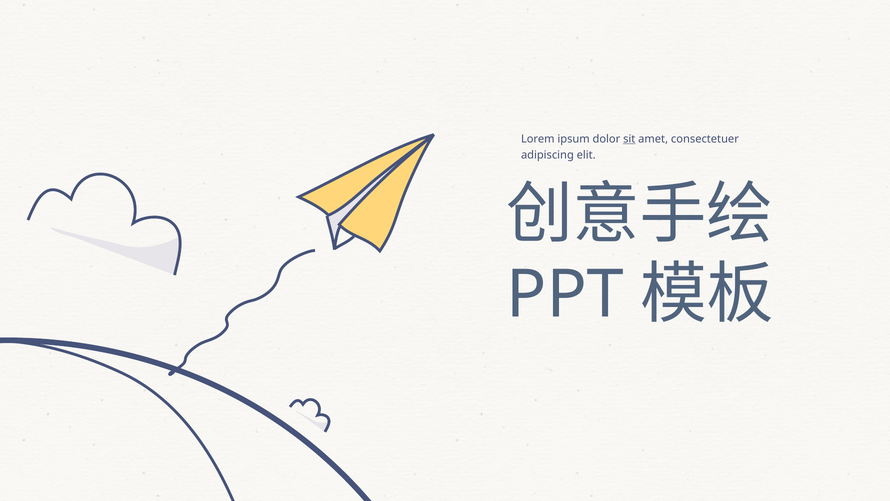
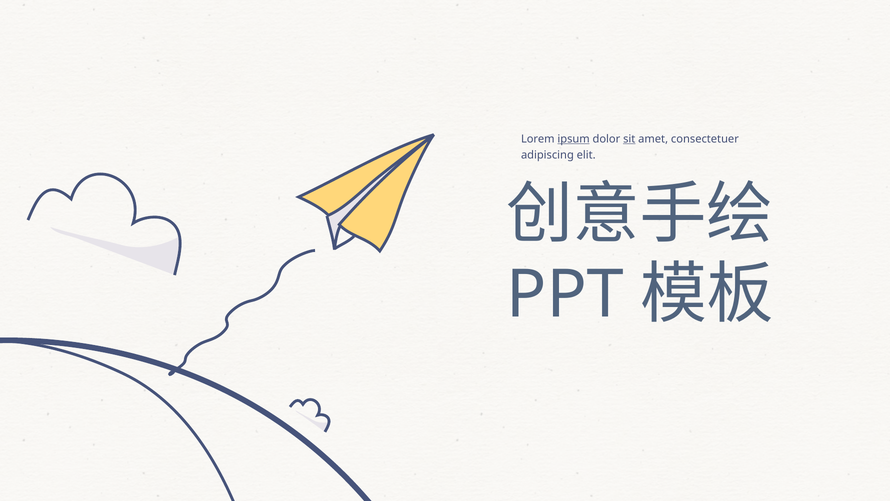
ipsum underline: none -> present (574, 139)
